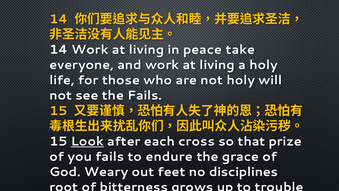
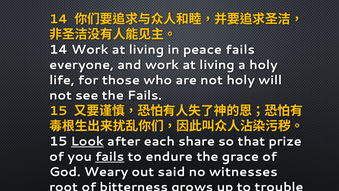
peace take: take -> fails (240, 50)
cross: cross -> share (197, 141)
fails underline: none -> present (110, 156)
feet: feet -> said (171, 172)
disciplines: disciplines -> witnesses (243, 172)
